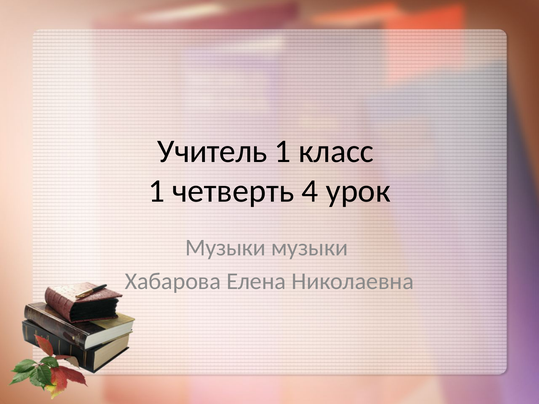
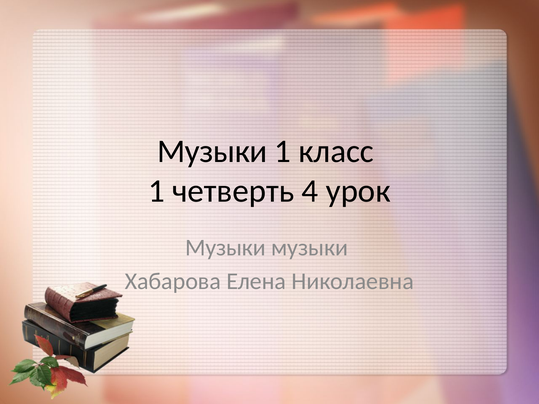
Учитель: Учитель -> Музыки (212, 151)
